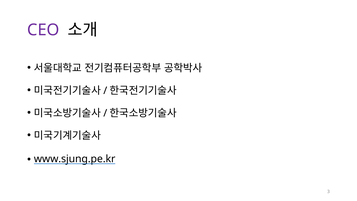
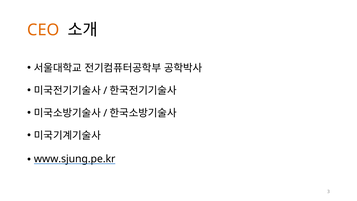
CEO colour: purple -> orange (43, 30)
